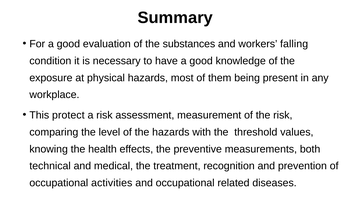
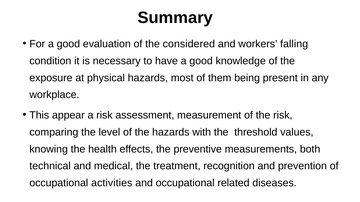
substances: substances -> considered (189, 44)
protect: protect -> appear (68, 115)
